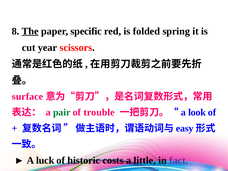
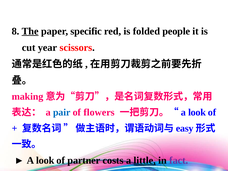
spring: spring -> people (176, 31)
surface: surface -> making (28, 96)
pair colour: green -> blue (62, 112)
trouble: trouble -> flowers (99, 112)
luck: luck -> look (45, 160)
historic: historic -> partner (84, 160)
little underline: none -> present (145, 160)
